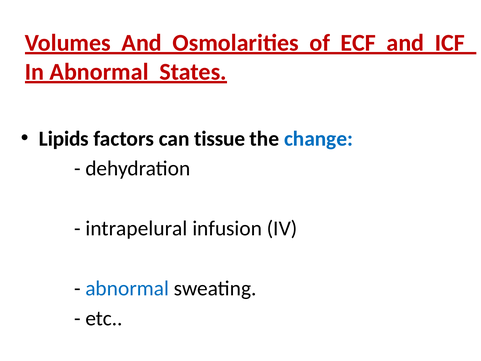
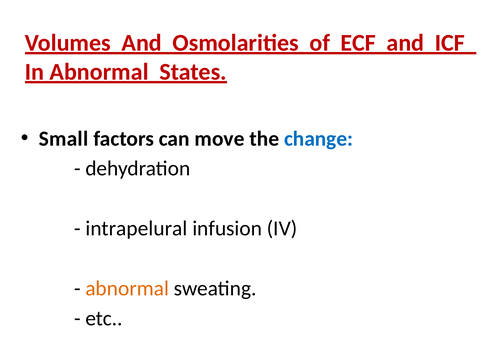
Lipids: Lipids -> Small (64, 139)
tissue: tissue -> move (220, 139)
abnormal colour: blue -> orange (127, 288)
